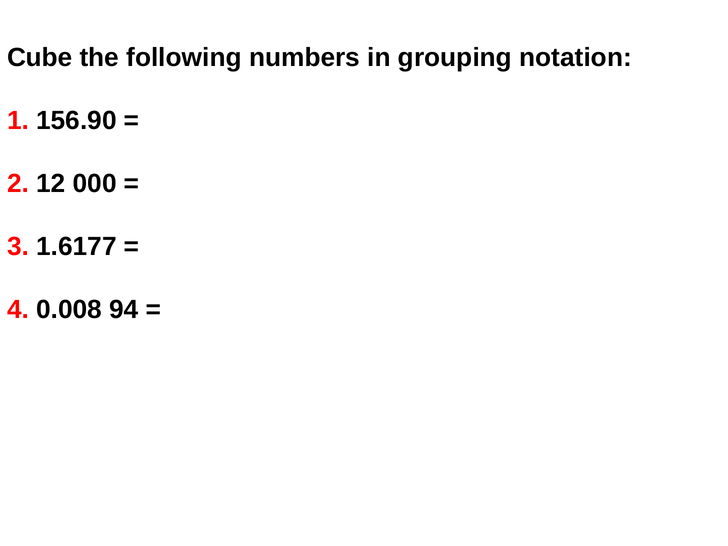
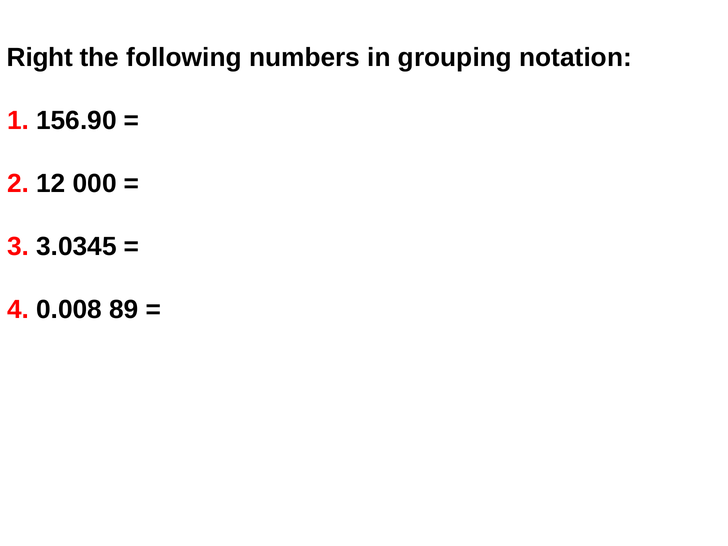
Cube: Cube -> Right (40, 58)
1.6177: 1.6177 -> 3.0345 (76, 247)
94: 94 -> 89 (124, 310)
